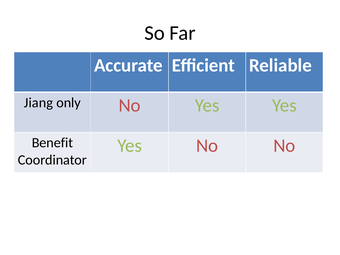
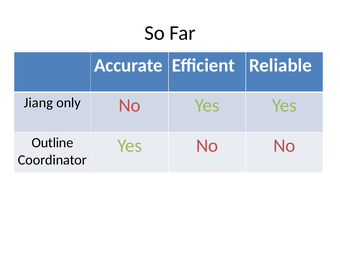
Benefit: Benefit -> Outline (52, 143)
